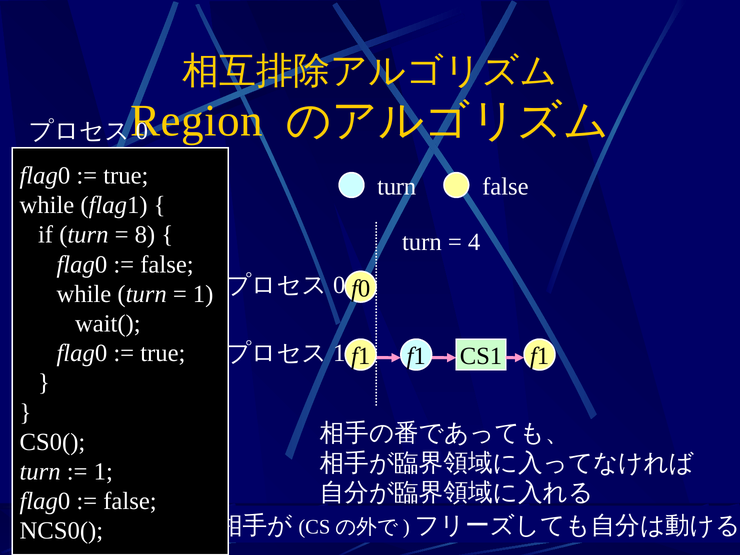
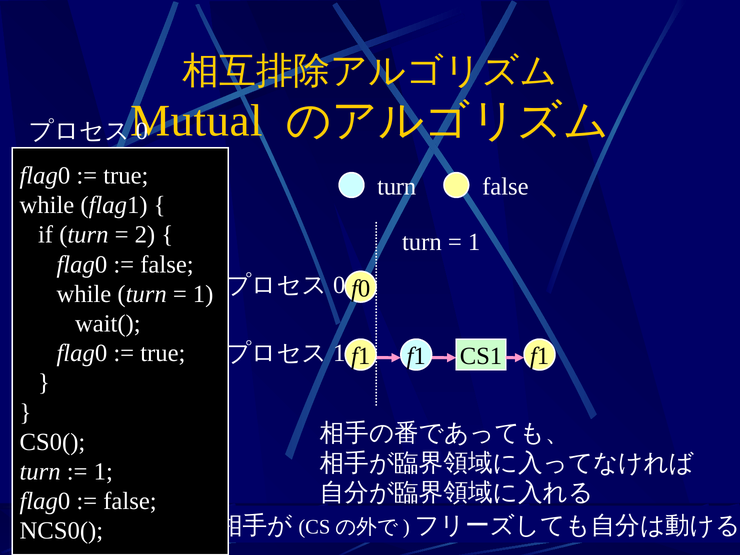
Region: Region -> Mutual (197, 121)
8: 8 -> 2 (145, 235)
4: 4 -> 1 (474, 242)
